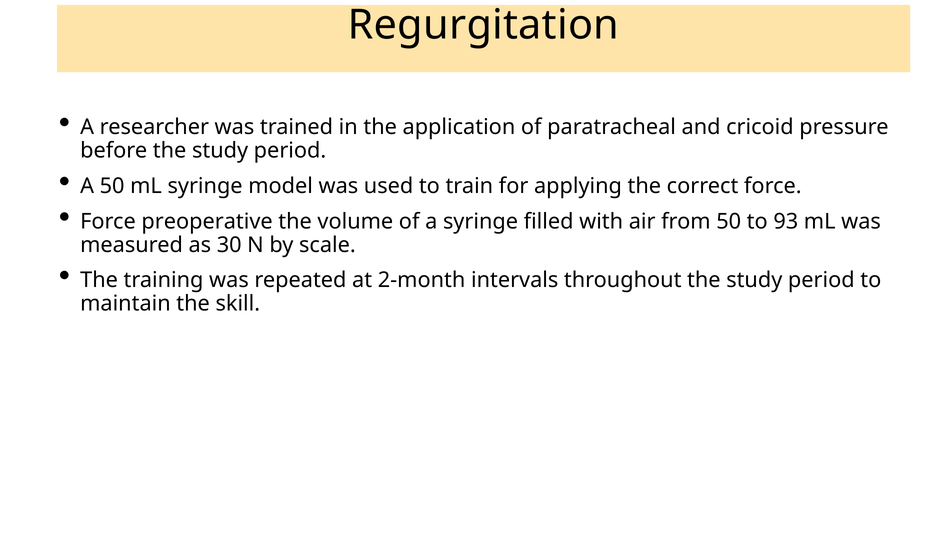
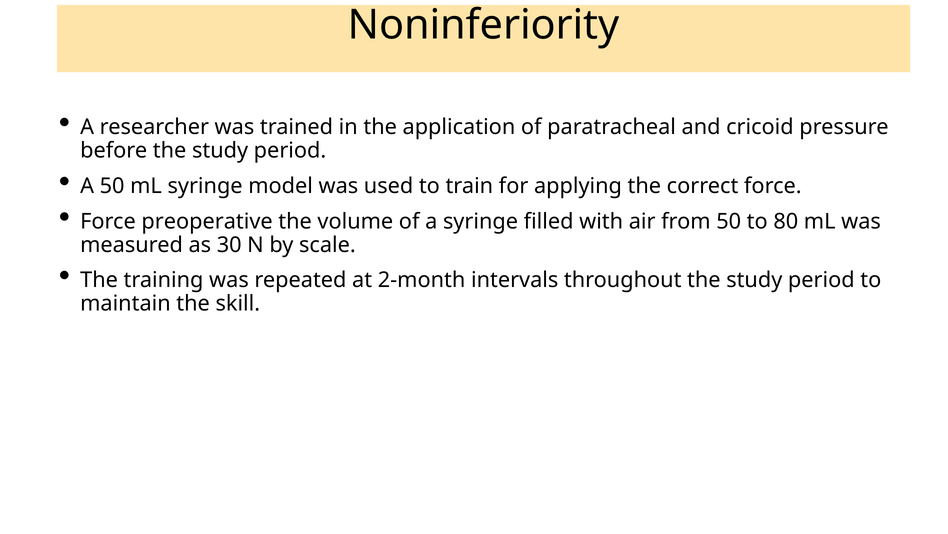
Regurgitation: Regurgitation -> Noninferiority (484, 25)
93: 93 -> 80 (786, 221)
